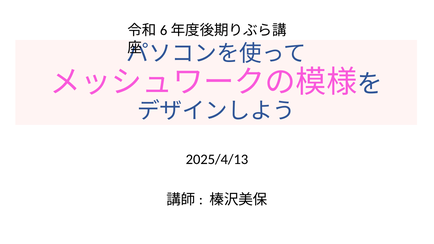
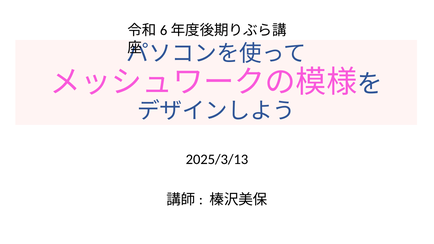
2025/4/13: 2025/4/13 -> 2025/3/13 (217, 159)
